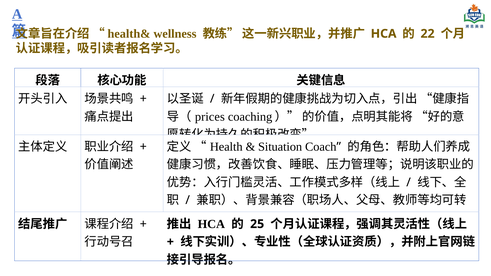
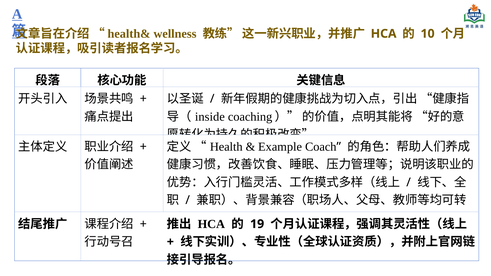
22: 22 -> 10 (428, 34)
prices: prices -> inside (210, 117)
Situation: Situation -> Example (280, 147)
25: 25 -> 19 (257, 224)
